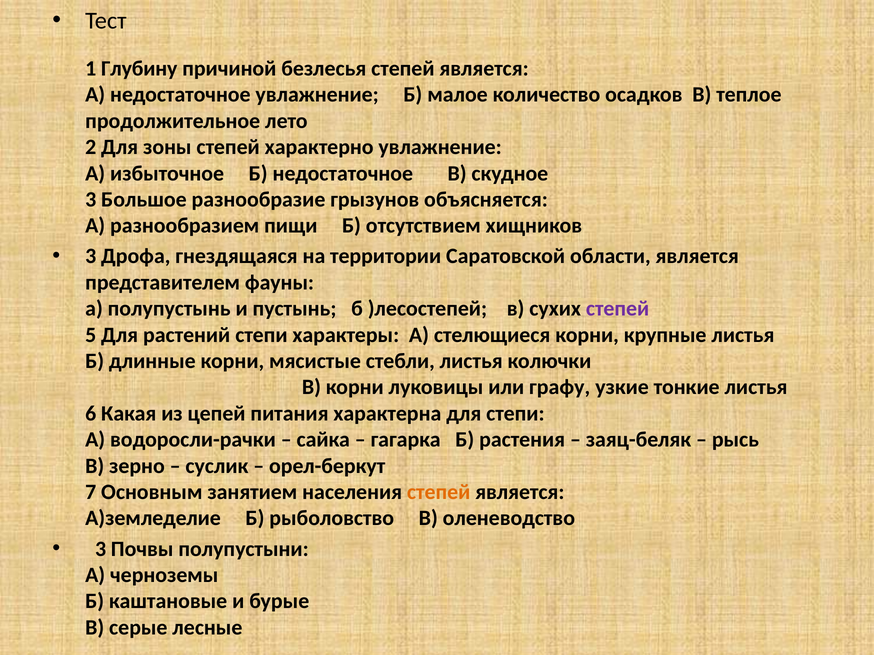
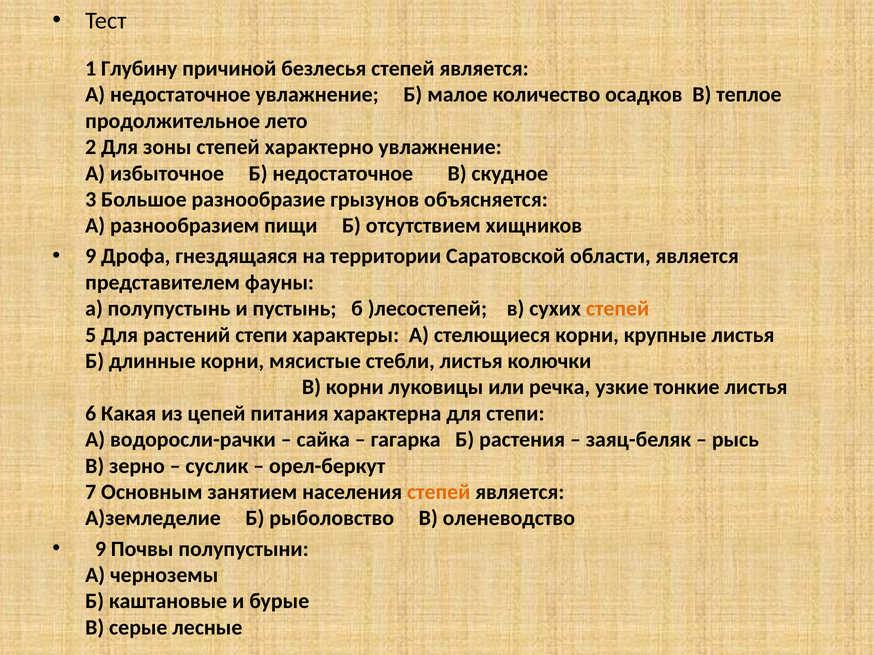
3: 3 -> 9 (91, 256)
степей colour: purple -> orange (618, 309)
графу: графу -> речка (560, 388)
3: 3 -> 9 (101, 549)
